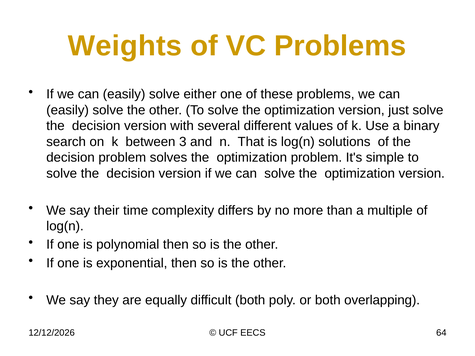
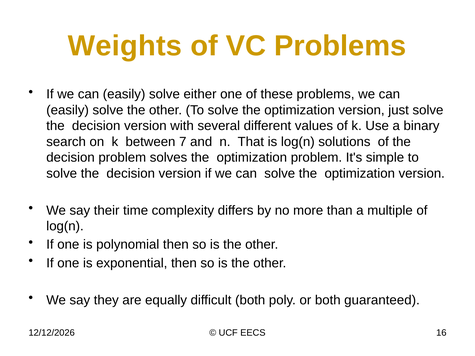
3: 3 -> 7 (183, 142)
overlapping: overlapping -> guaranteed (382, 300)
64: 64 -> 16 (441, 333)
